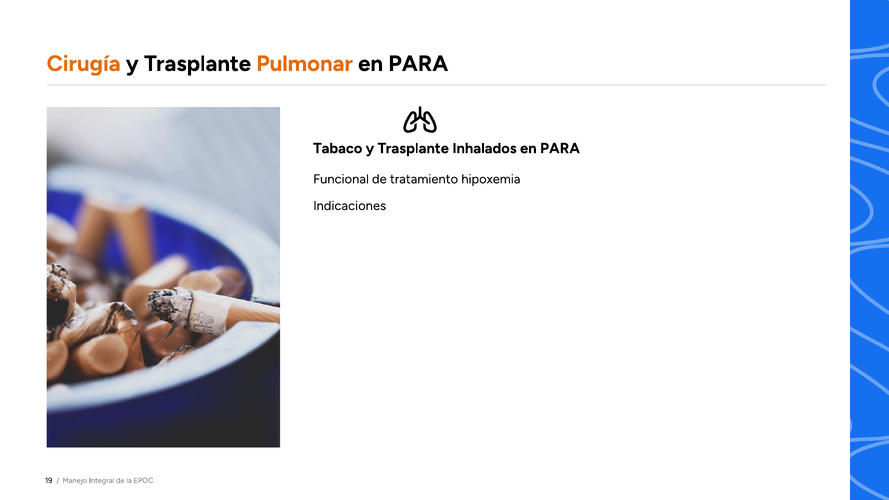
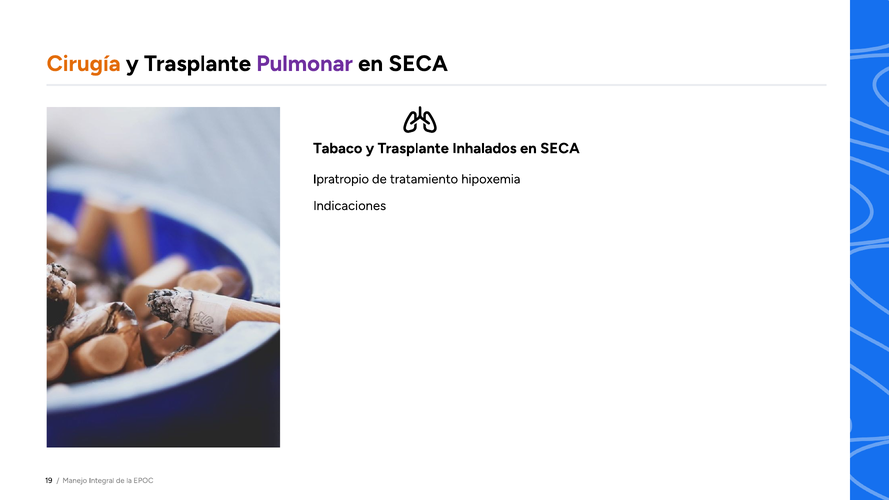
Pulmonar colour: orange -> purple (305, 64)
PARA: PARA -> SECA (418, 64)
PARA: PARA -> SECA (560, 148)
Funcional: Funcional -> Ipratropio (341, 179)
